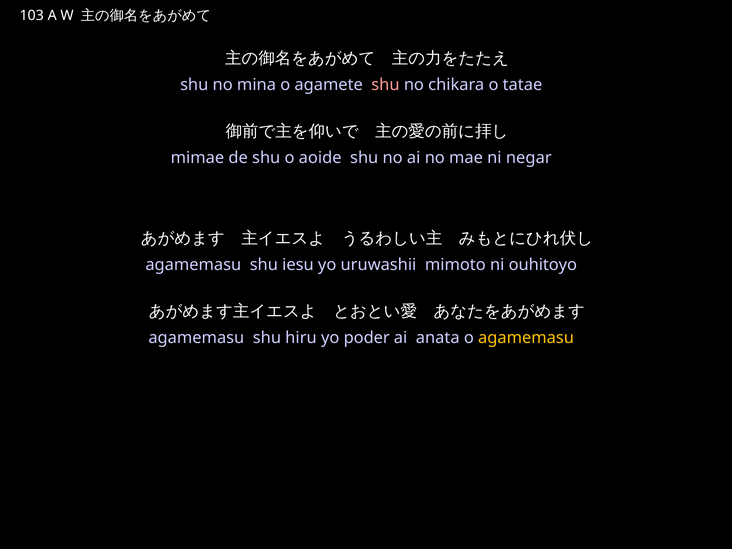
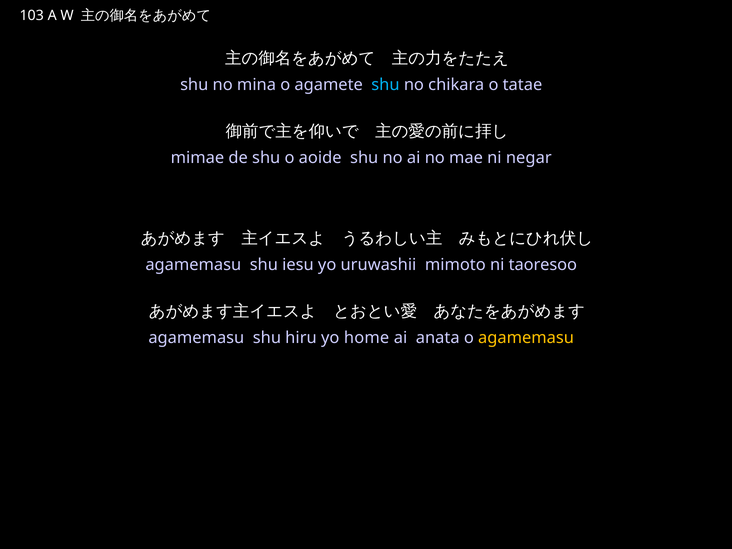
shu colour: pink -> light blue (385, 85)
ouhitoyo: ouhitoyo -> taoresoo (543, 265)
poder: poder -> home (367, 338)
